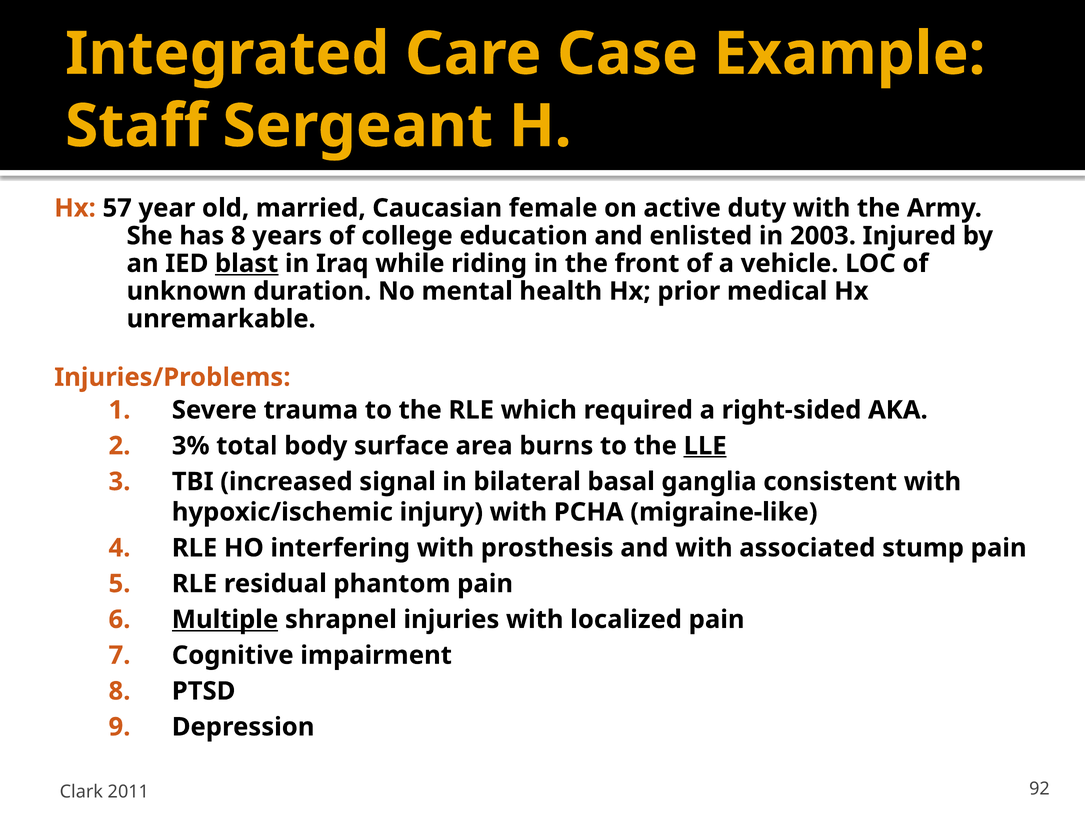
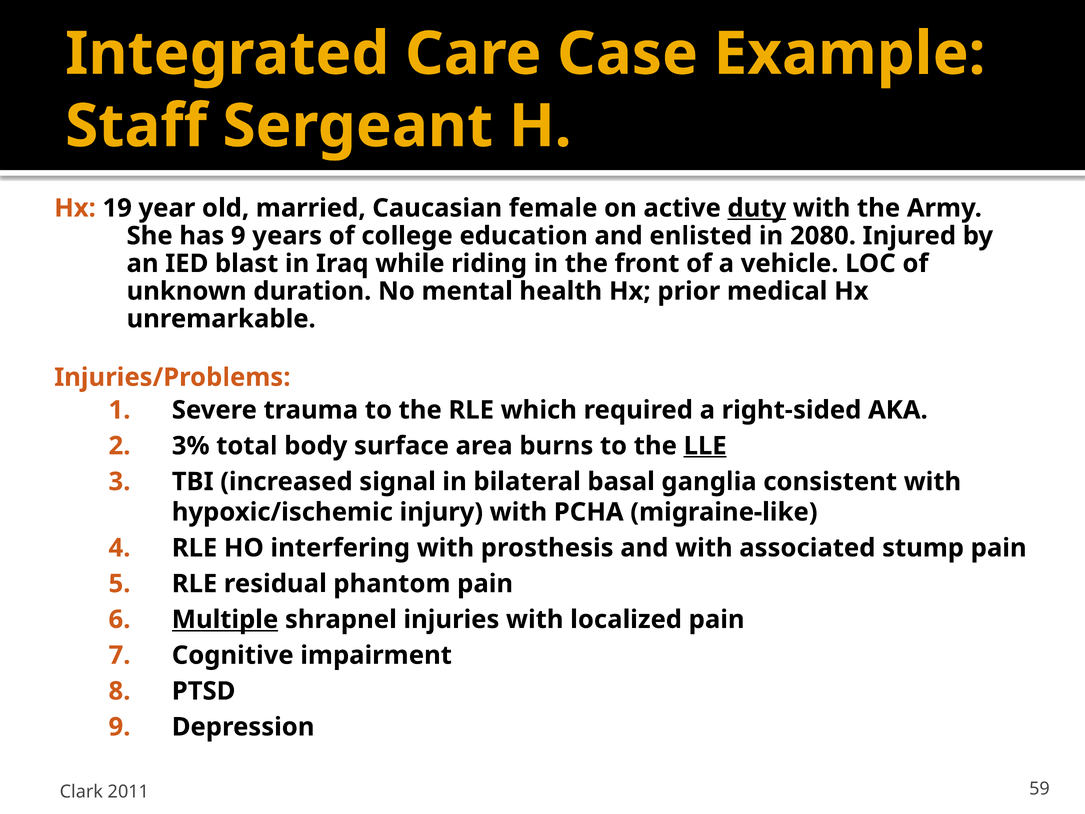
57: 57 -> 19 (117, 208)
duty underline: none -> present (757, 208)
has 8: 8 -> 9 (238, 236)
2003: 2003 -> 2080 (823, 236)
blast underline: present -> none (247, 263)
92: 92 -> 59 (1039, 789)
